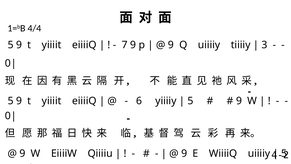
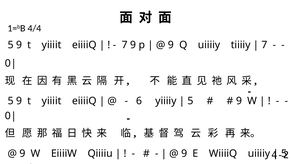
3: 3 -> 7 (264, 45)
